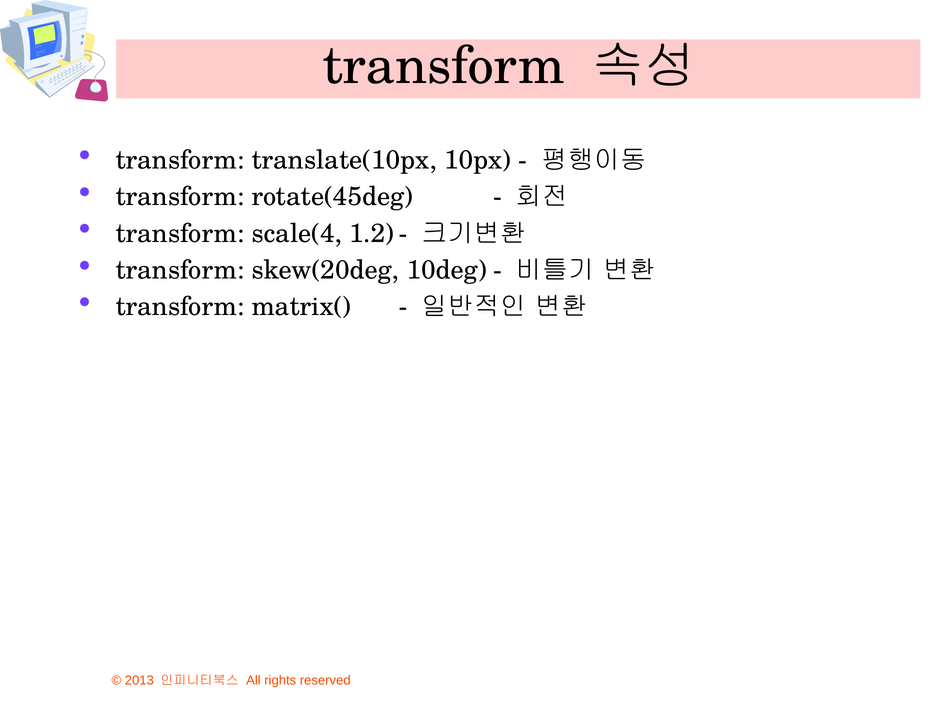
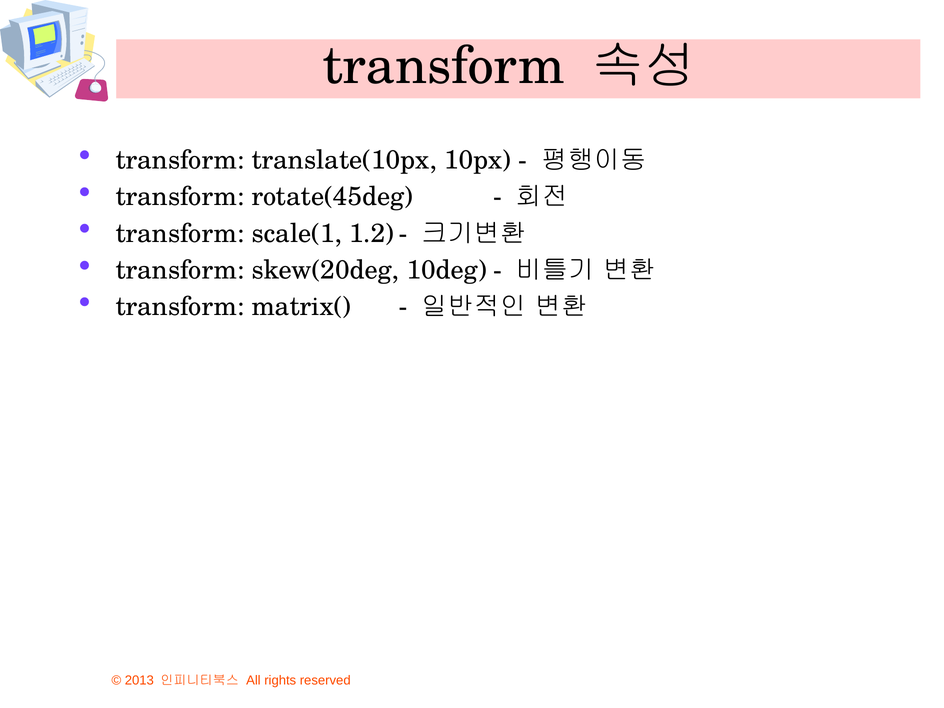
scale(4: scale(4 -> scale(1 (297, 233)
